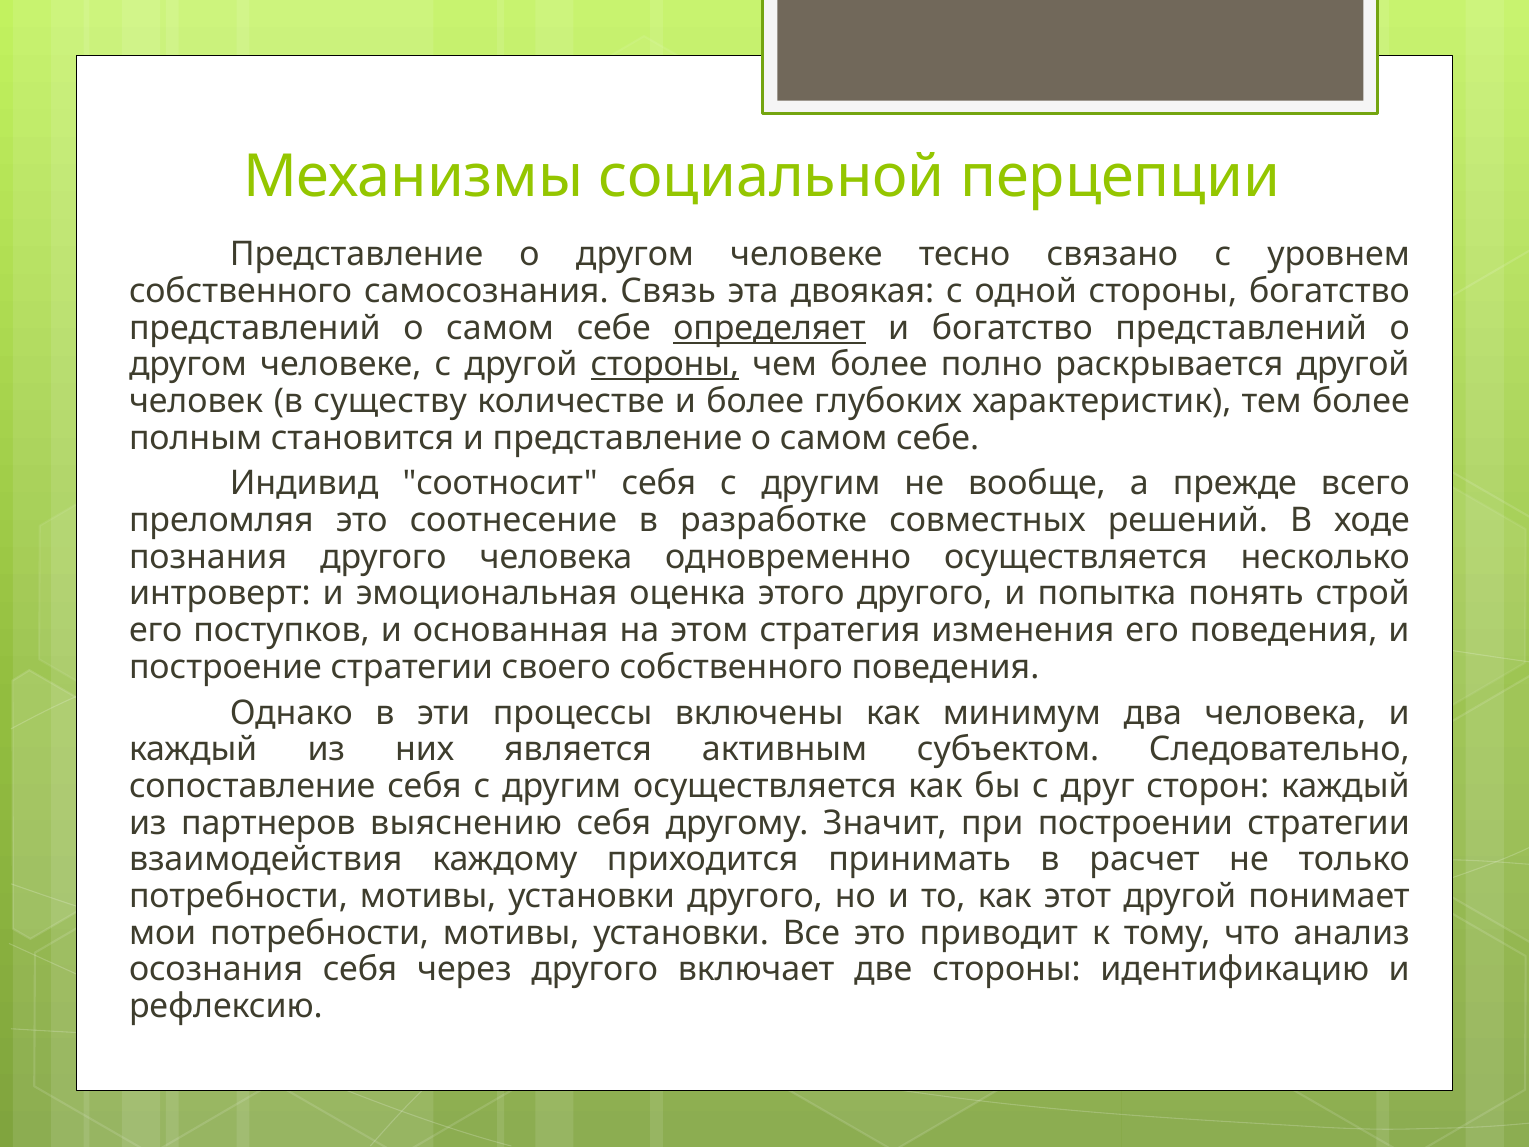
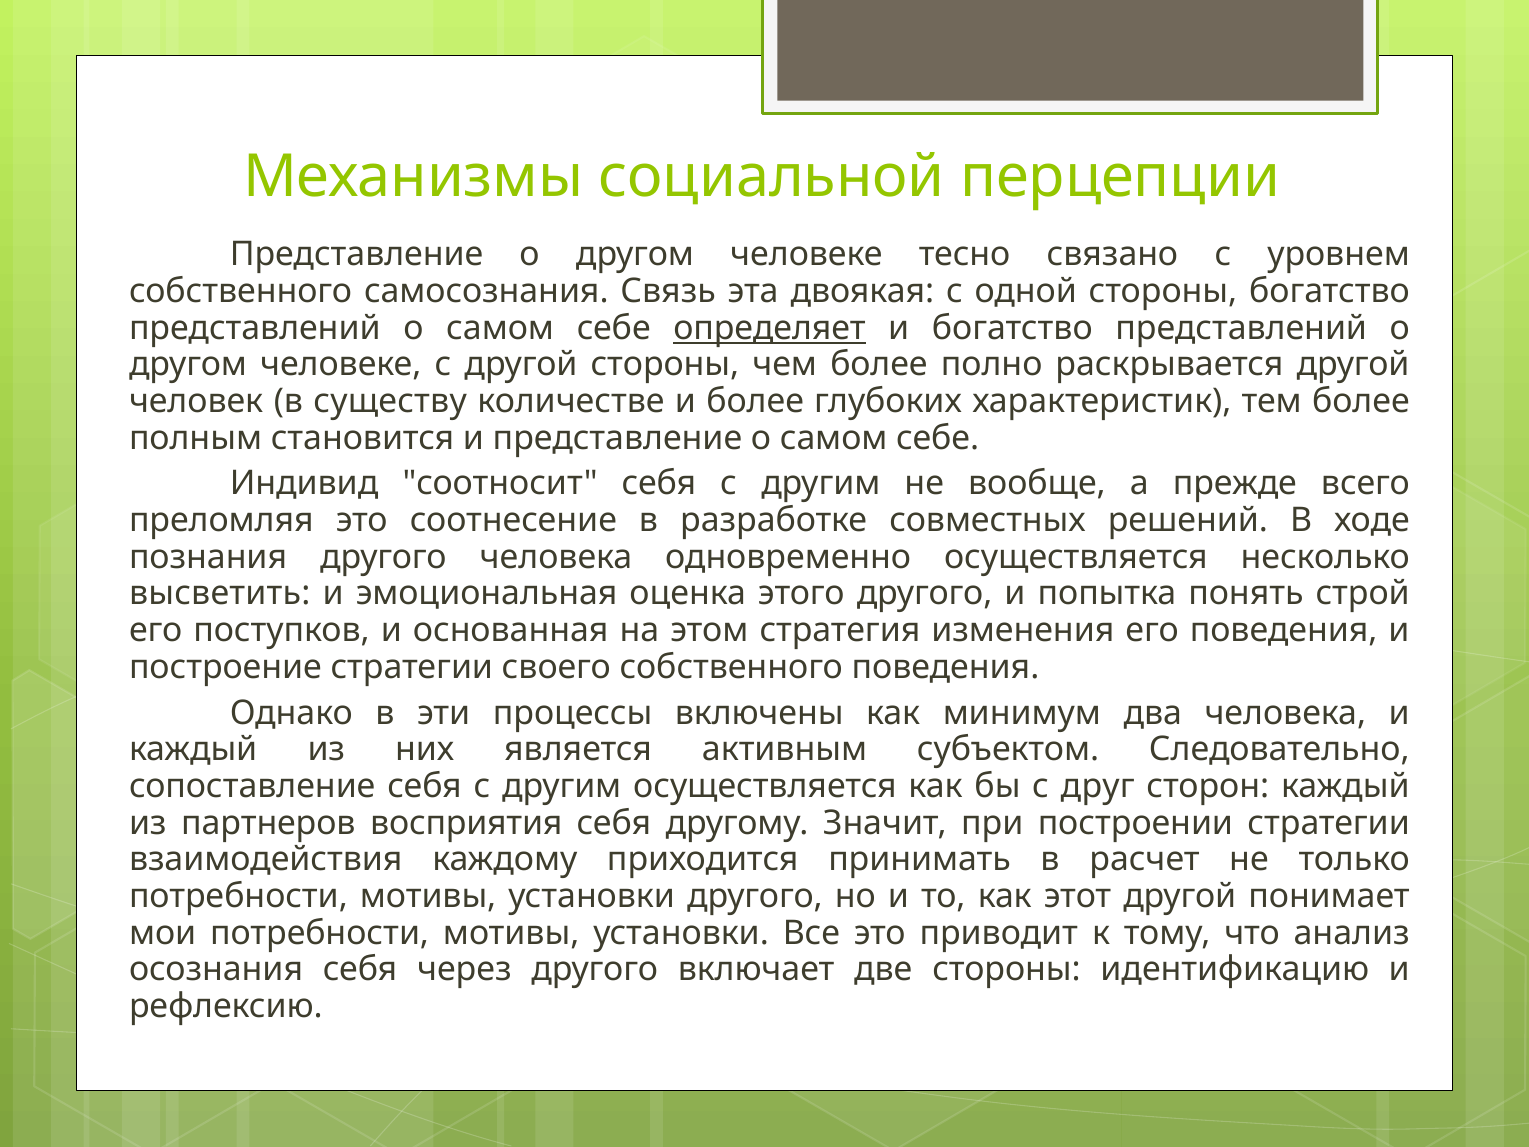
стороны underline: present -> none (665, 365)
интроверт: интроверт -> высветить (220, 594)
выяснению: выяснению -> восприятия (466, 823)
